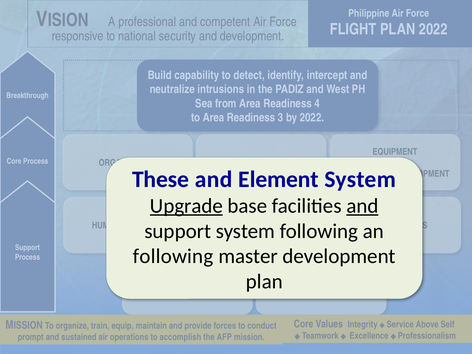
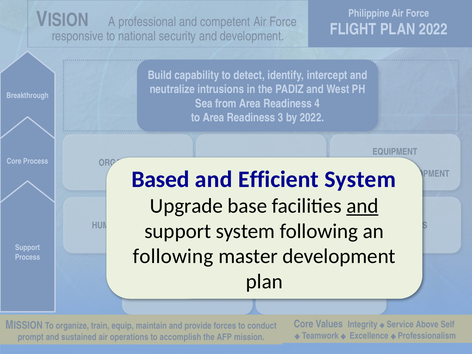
These: These -> Based (160, 179)
Element: Element -> Efficient (278, 179)
Upgrade underline: present -> none (186, 206)
